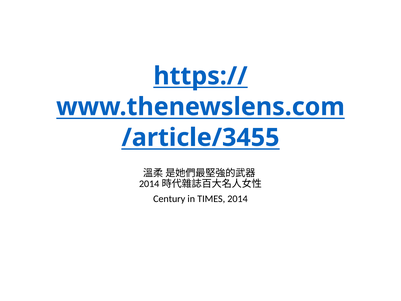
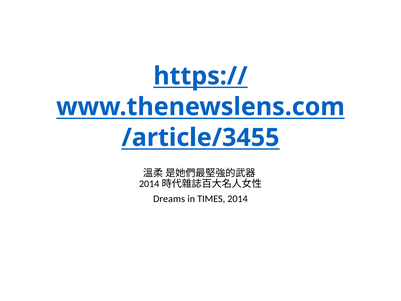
Century: Century -> Dreams (169, 199)
